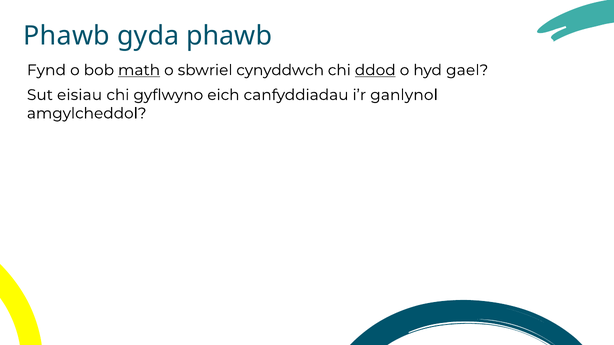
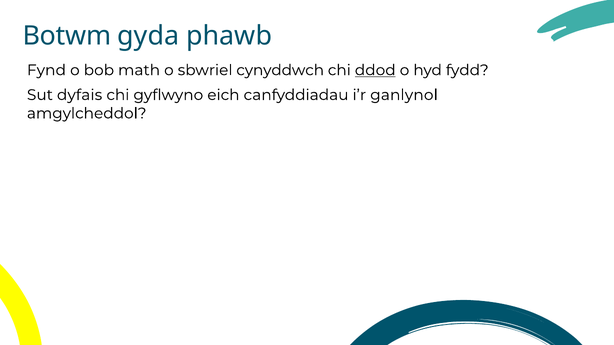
Phawb: Phawb -> Botwm (67, 36)
math underline: present -> none (139, 70)
gael: gael -> fydd (467, 70)
eisiau: eisiau -> dyfais (80, 95)
